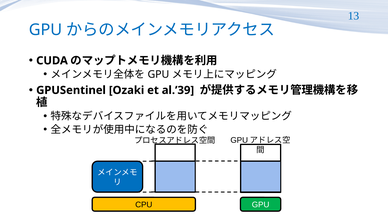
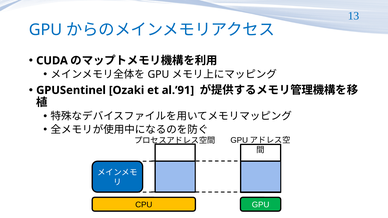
al.’39: al.’39 -> al.’91 (178, 90)
